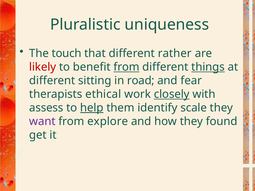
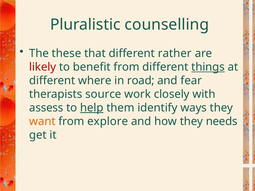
uniqueness: uniqueness -> counselling (167, 25)
touch: touch -> these (67, 53)
from underline: present -> none (127, 67)
sitting: sitting -> where (95, 81)
ethical: ethical -> source (103, 94)
closely underline: present -> none (172, 94)
scale: scale -> ways (194, 108)
want colour: purple -> orange (42, 122)
found: found -> needs (222, 122)
